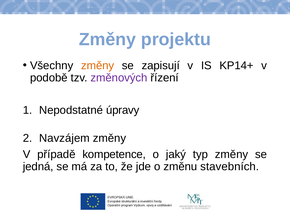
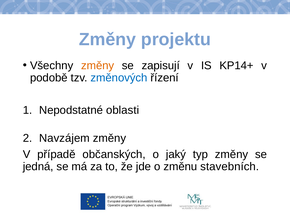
změnových colour: purple -> blue (119, 78)
úpravy: úpravy -> oblasti (123, 110)
kompetence: kompetence -> občanských (114, 154)
